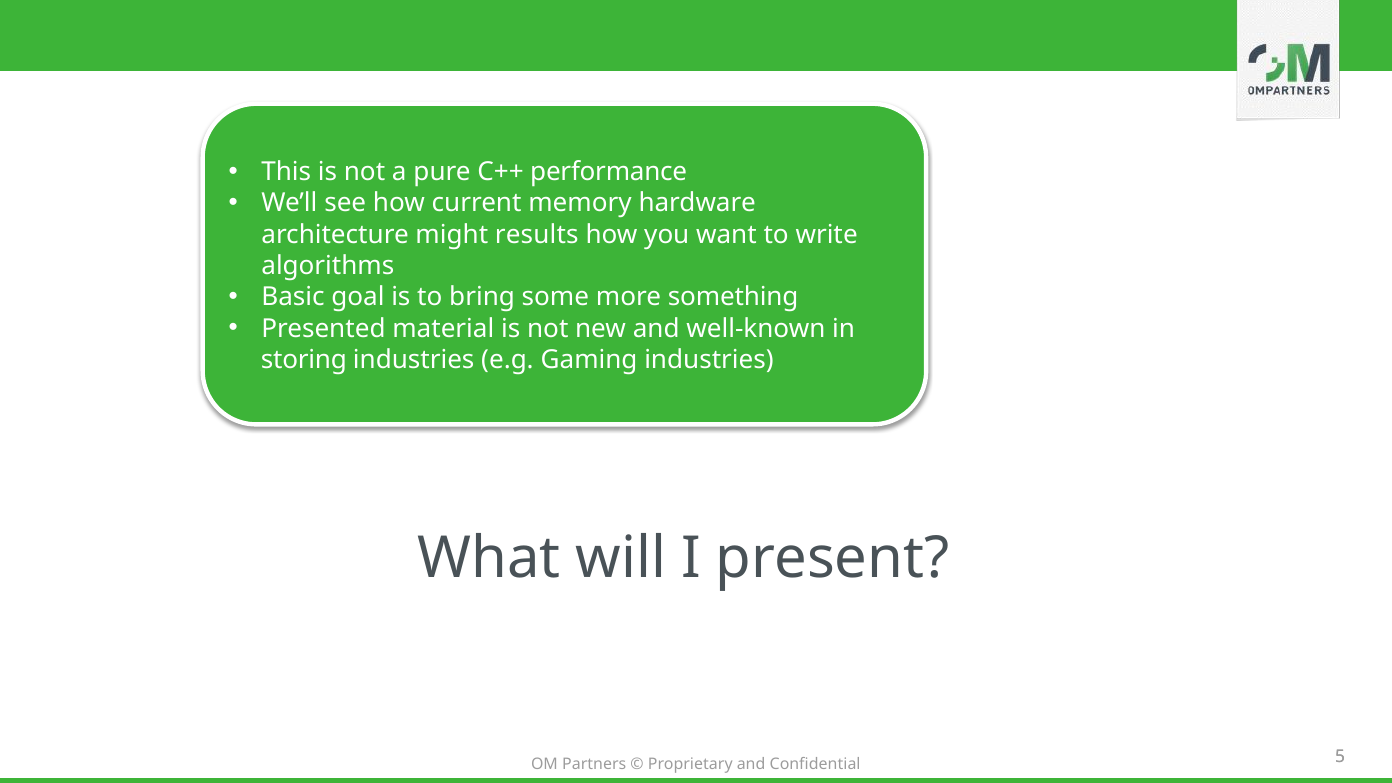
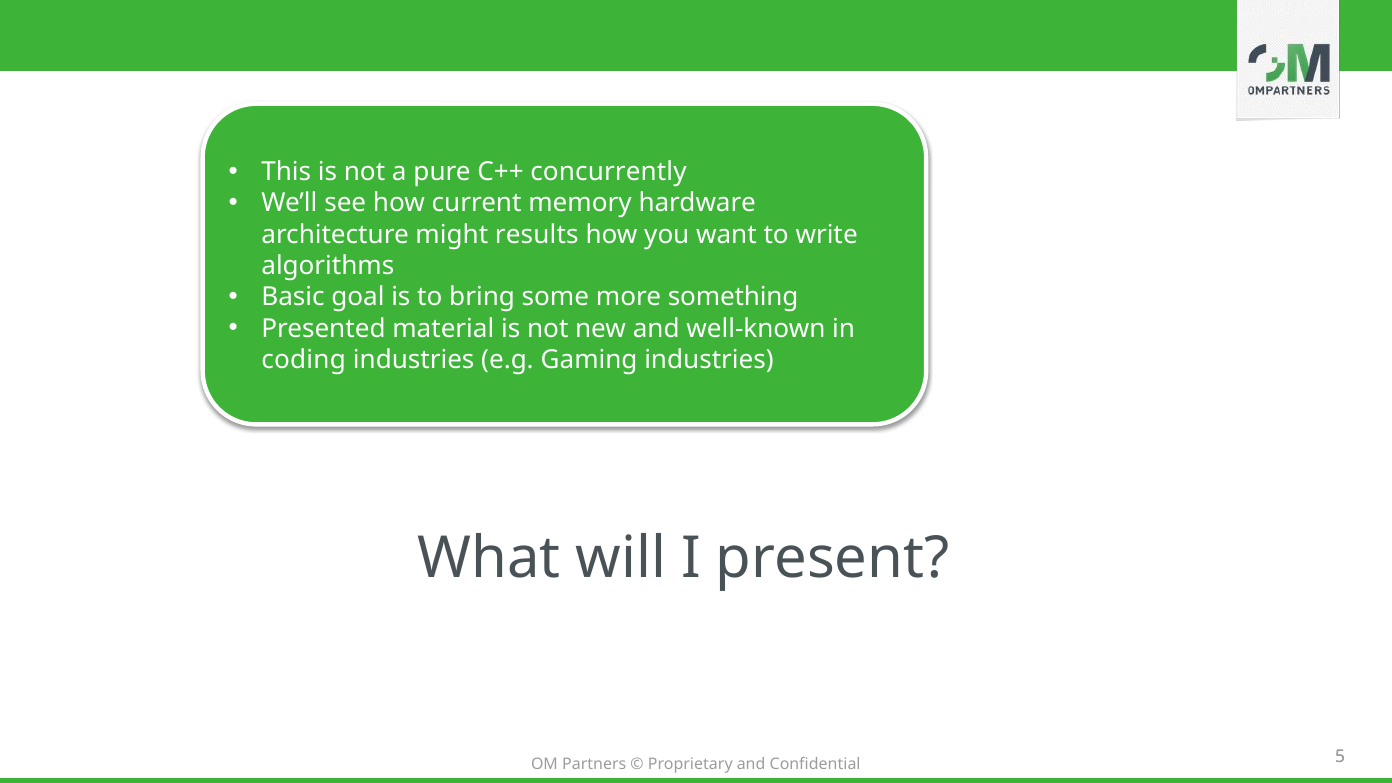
performance: performance -> concurrently (608, 172)
storing: storing -> coding (304, 360)
